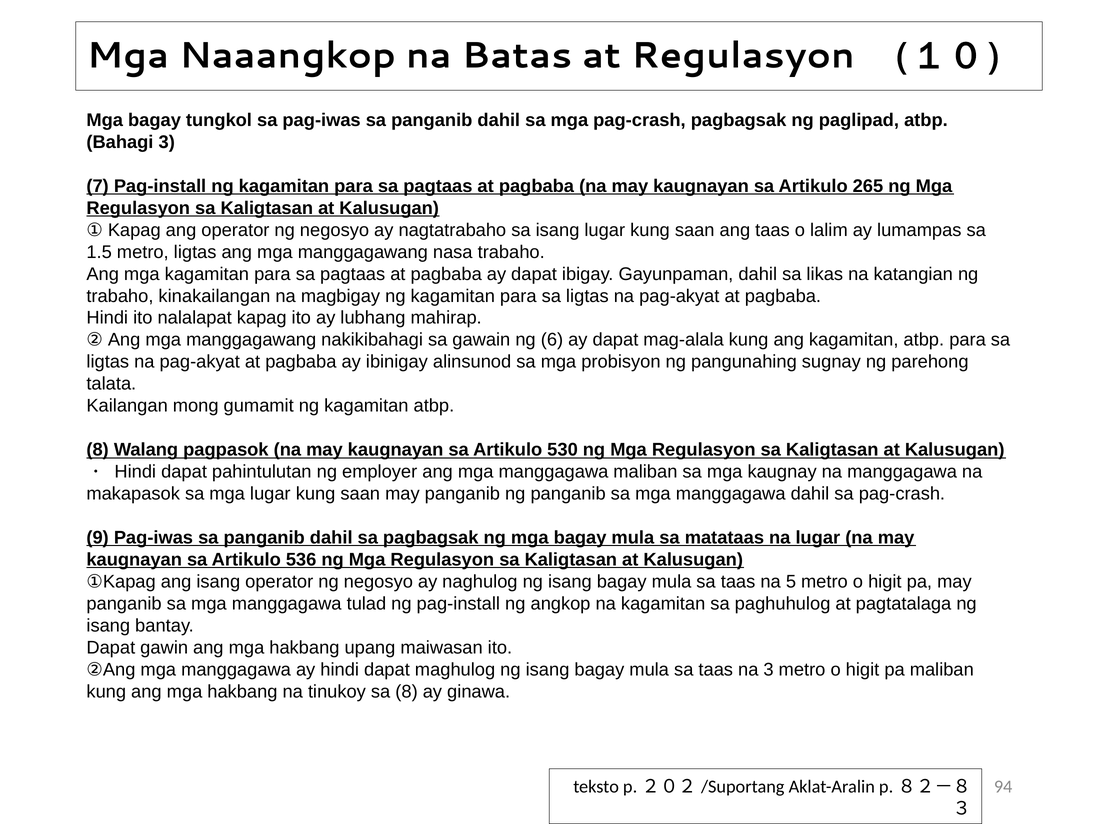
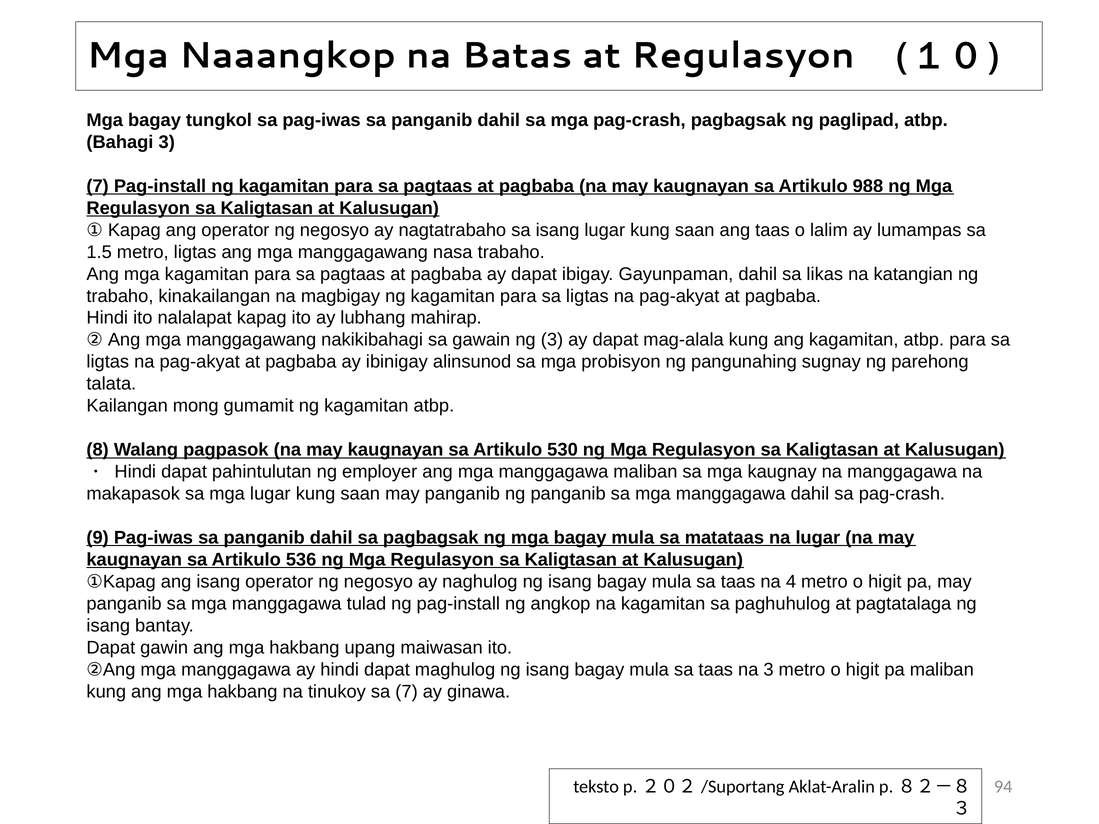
265: 265 -> 988 (868, 186)
ng 6: 6 -> 3 (552, 340)
5: 5 -> 4 (791, 582)
sa 8: 8 -> 7 (407, 692)
